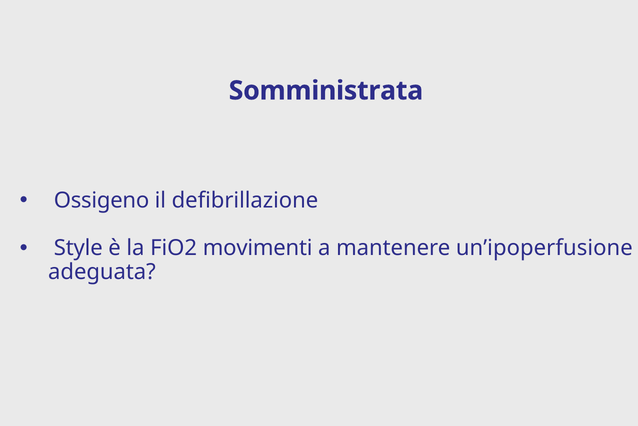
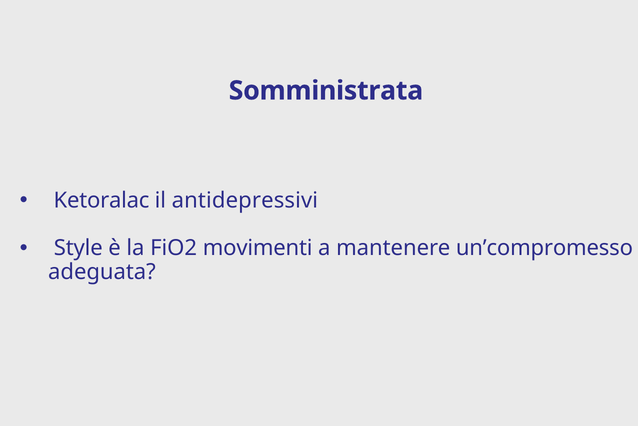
Ossigeno: Ossigeno -> Ketoralac (102, 200)
defibrillazione: defibrillazione -> antidepressivi (245, 200)
un’ipoperfusione: un’ipoperfusione -> un’compromesso (544, 248)
